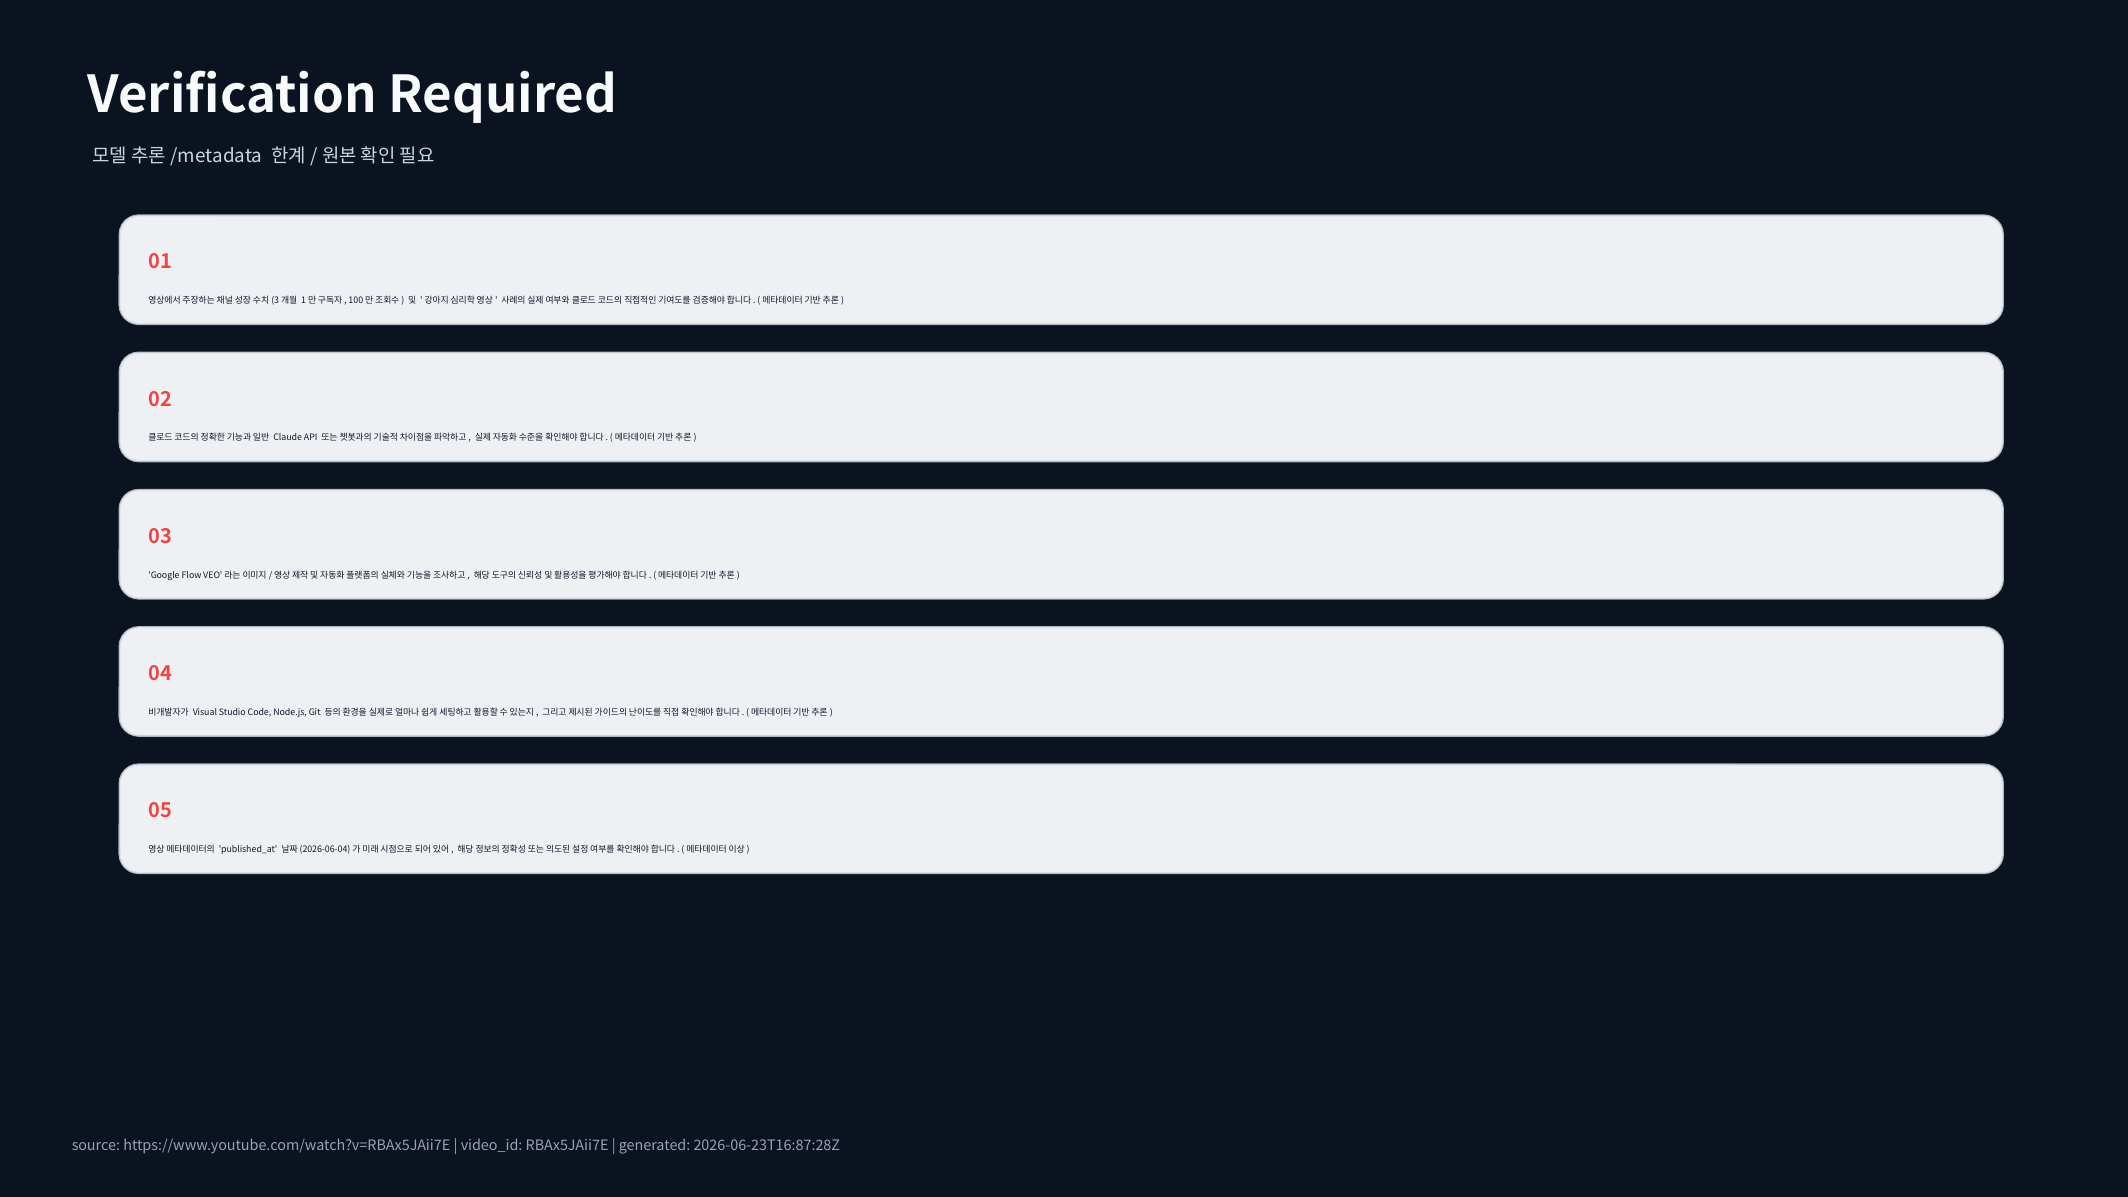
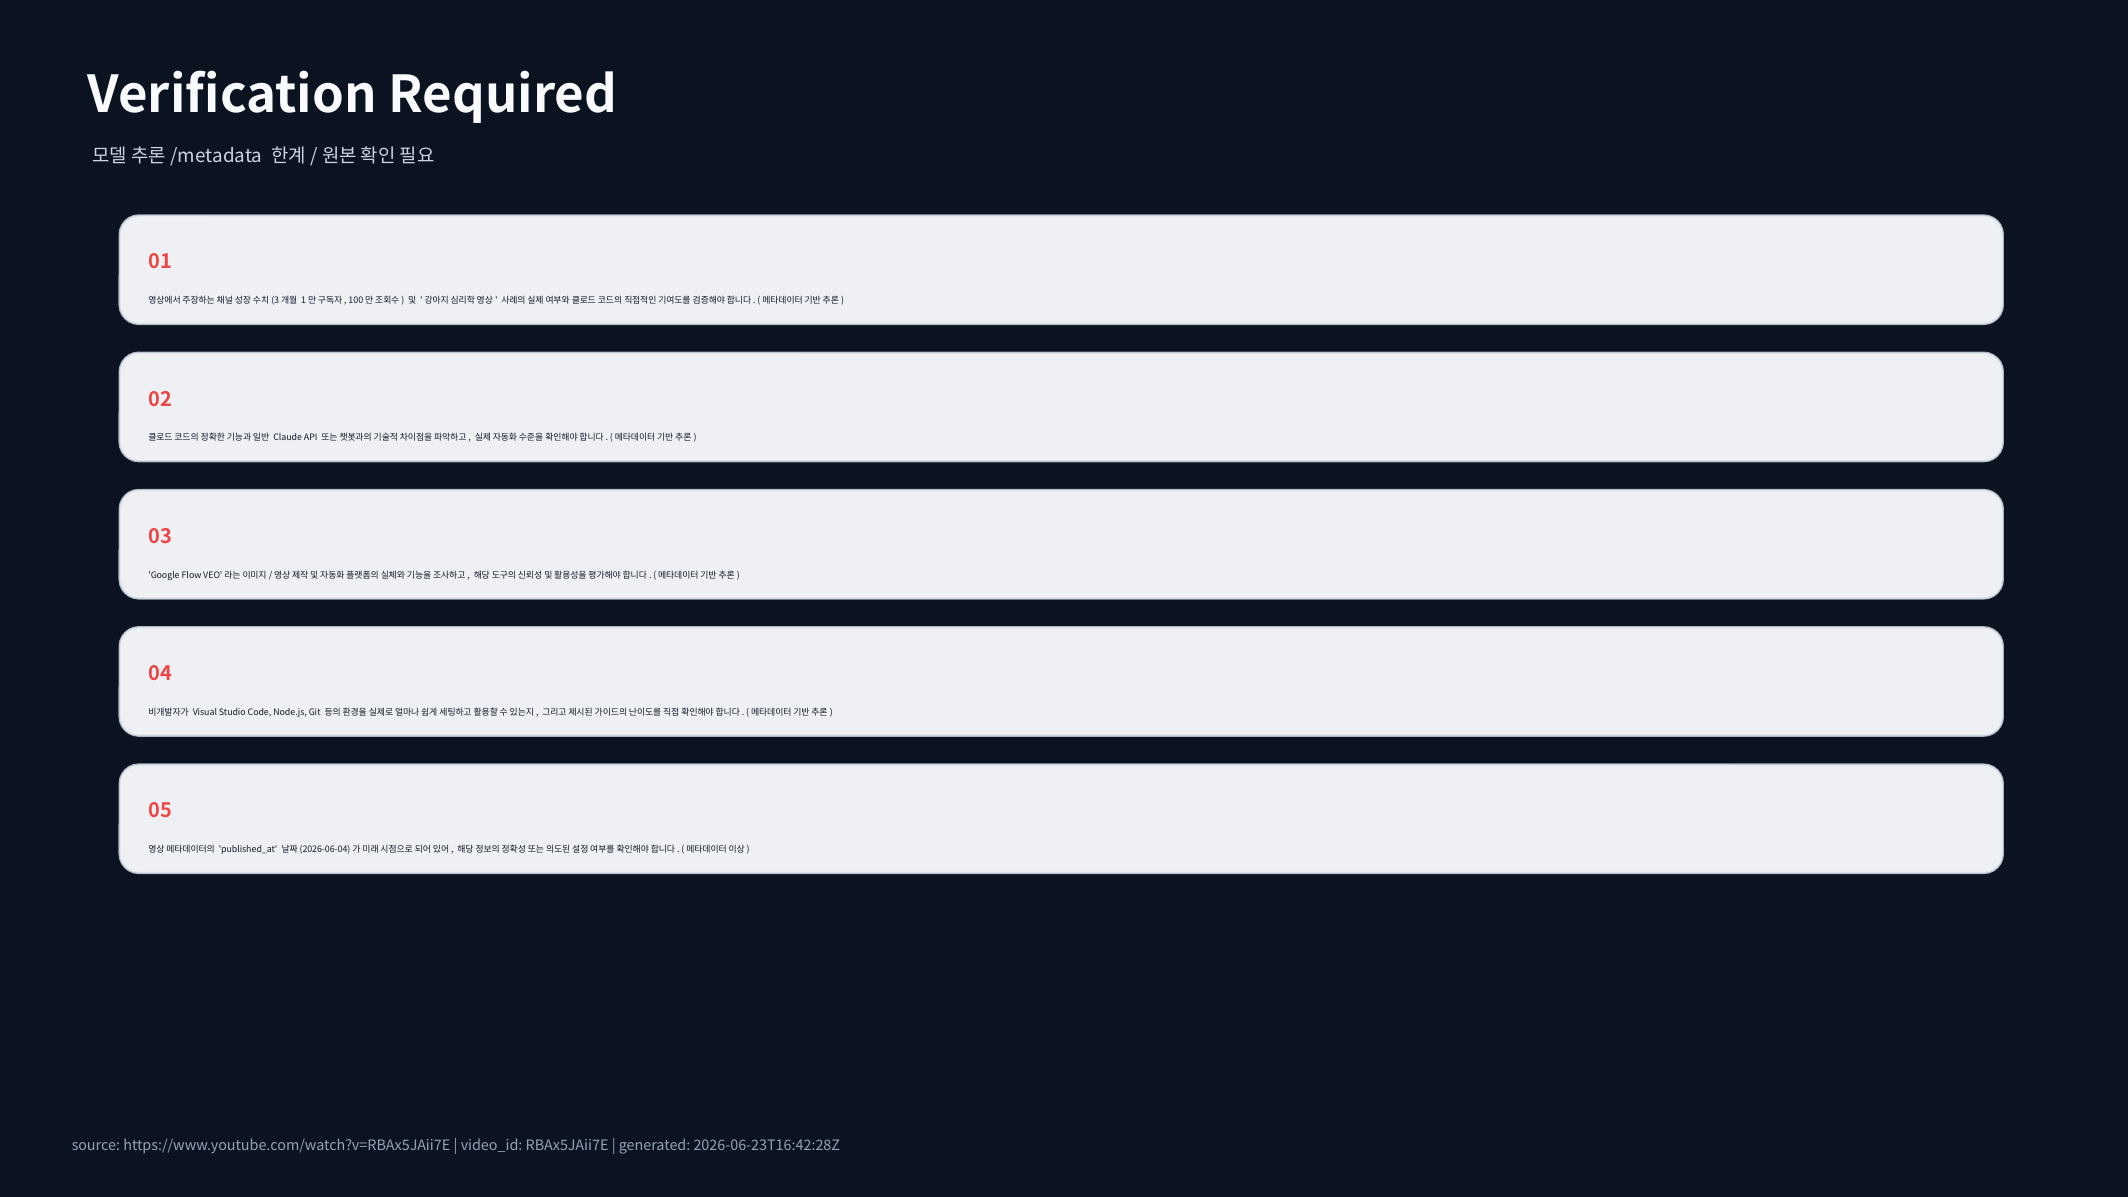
2026-06-23T16:87:28Z: 2026-06-23T16:87:28Z -> 2026-06-23T16:42:28Z (767, 1146)
